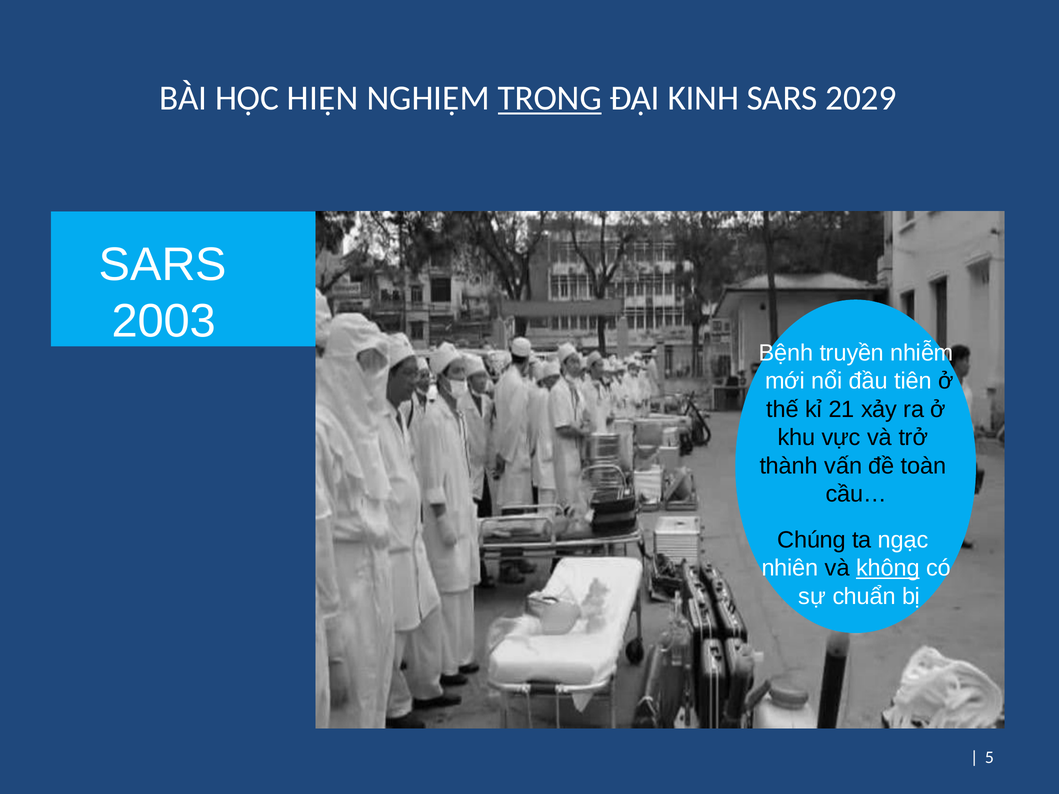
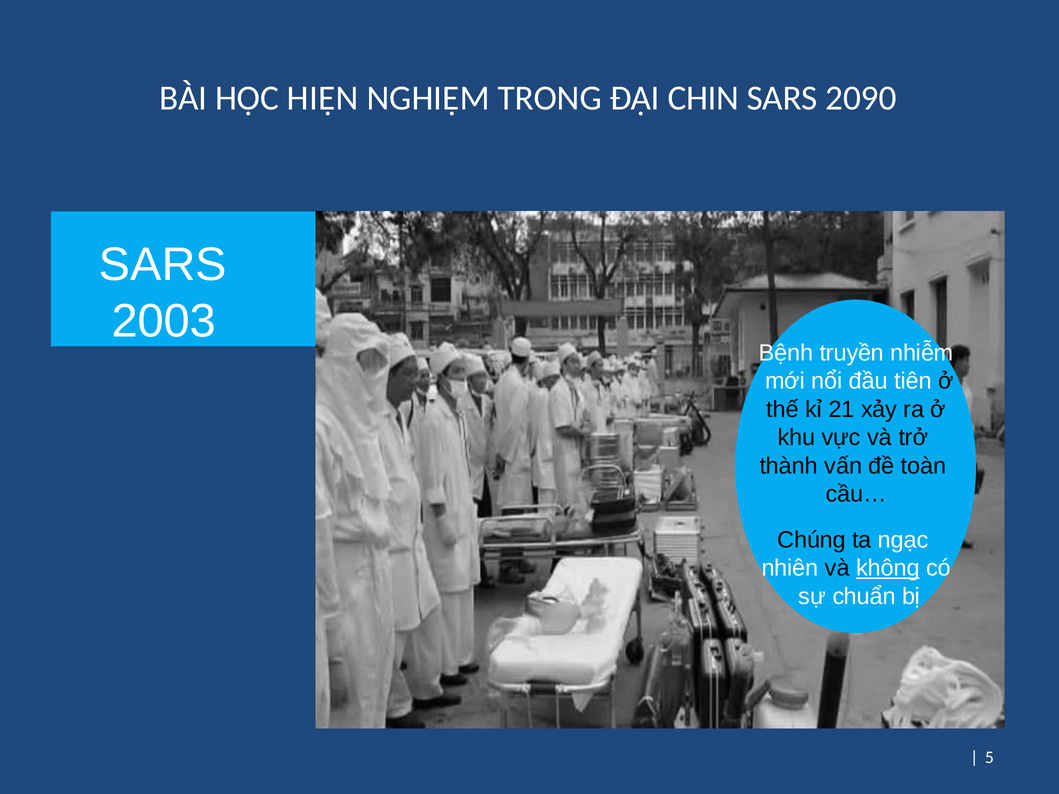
TRONG underline: present -> none (550, 98)
KINH: KINH -> CHIN (703, 98)
2029: 2029 -> 2090 (861, 98)
